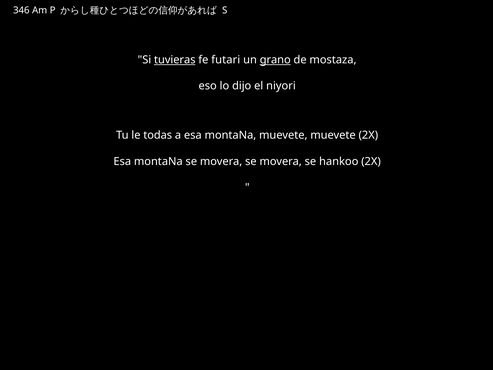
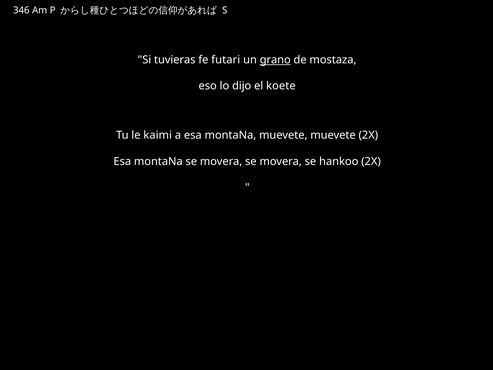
tuvieras underline: present -> none (175, 60)
niyori: niyori -> koete (281, 86)
todas: todas -> kaimi (158, 135)
